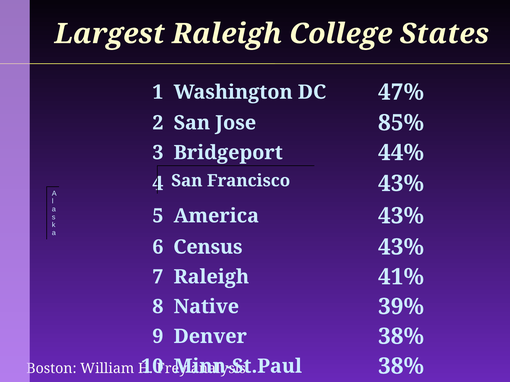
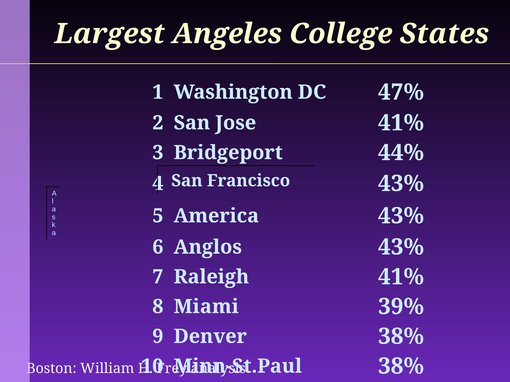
Largest Raleigh: Raleigh -> Angeles (227, 34)
Jose 85%: 85% -> 41% (401, 123)
Census: Census -> Anglos (208, 247)
Native: Native -> Miami (206, 307)
